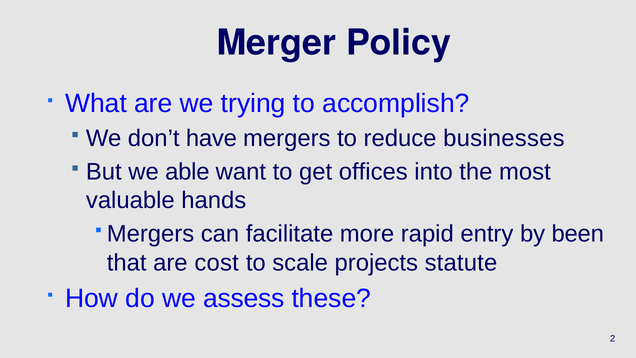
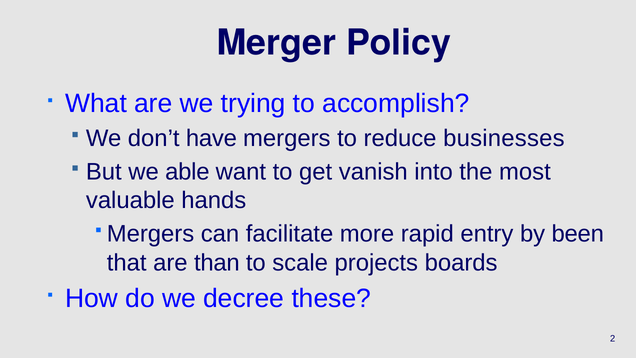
offices: offices -> vanish (373, 172)
cost: cost -> than (217, 262)
statute: statute -> boards (461, 262)
assess: assess -> decree (244, 298)
